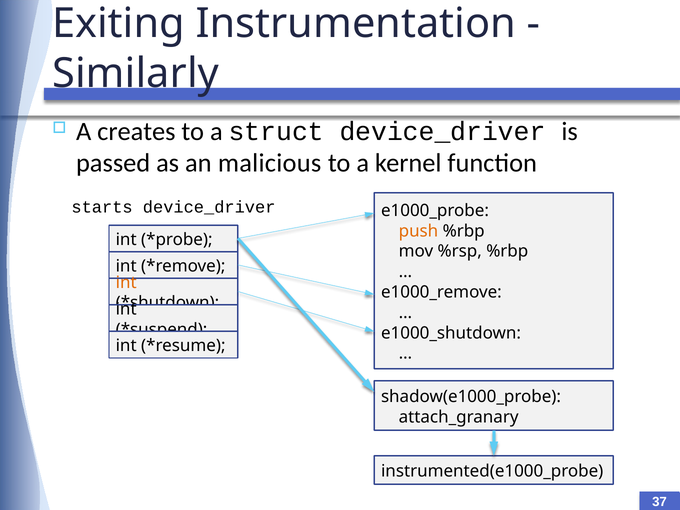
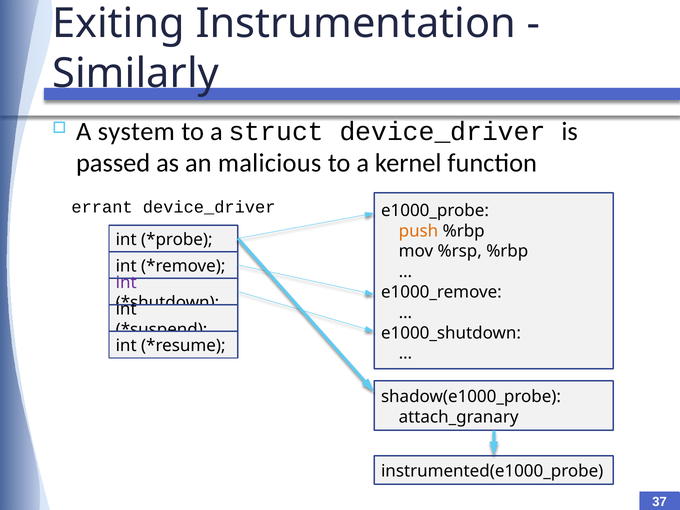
creates: creates -> system (136, 131)
starts: starts -> errant (102, 207)
int colour: orange -> purple (126, 282)
